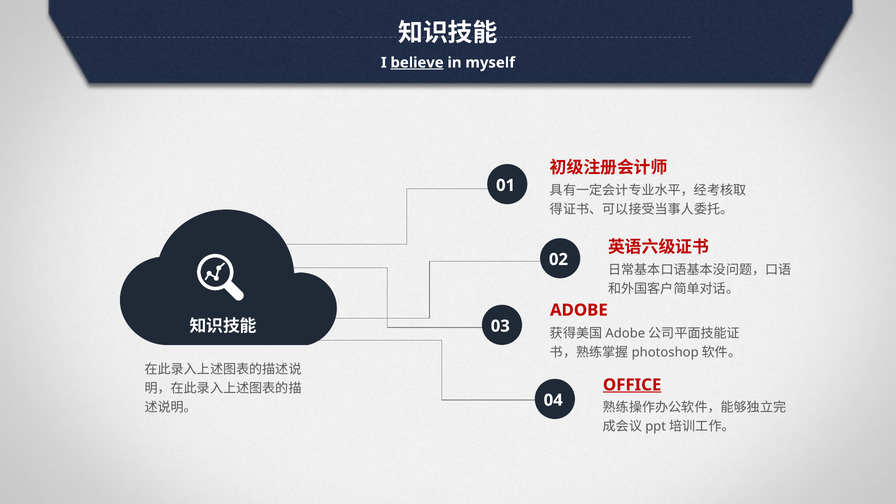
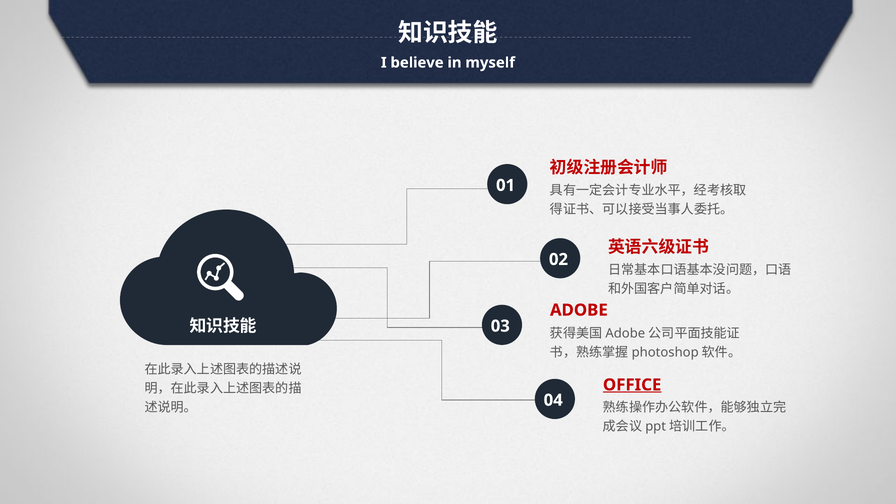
believe underline: present -> none (417, 63)
